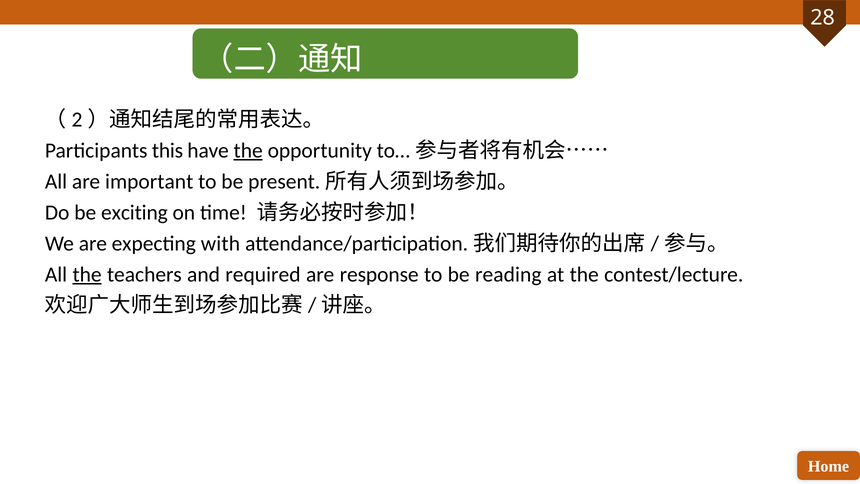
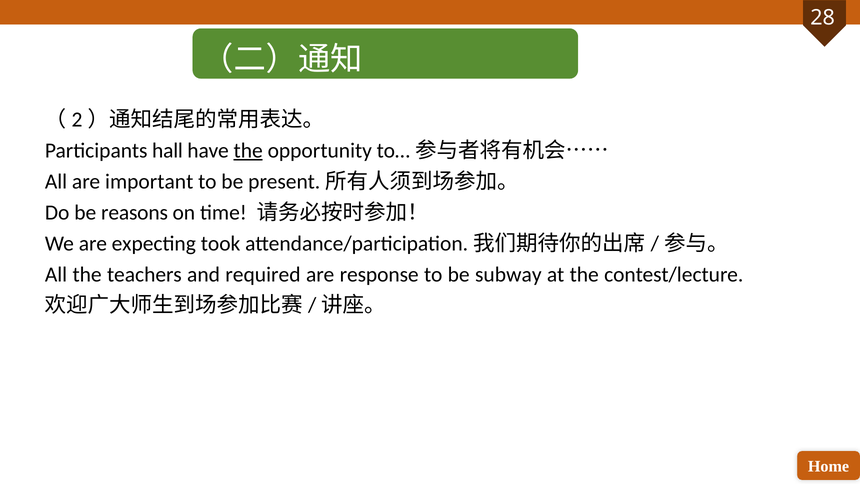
this: this -> hall (167, 150)
exciting: exciting -> reasons (135, 212)
with: with -> took (221, 243)
the underline: present -> none (87, 274)
reading: reading -> subway (508, 274)
